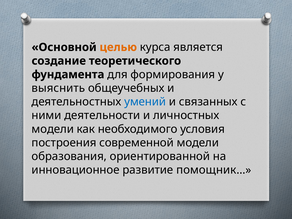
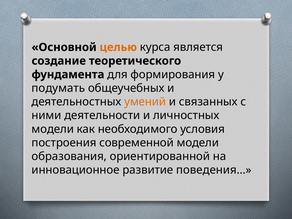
выяснить: выяснить -> подумать (58, 88)
умений colour: blue -> orange (145, 102)
помощник…: помощник… -> поведения… (214, 170)
